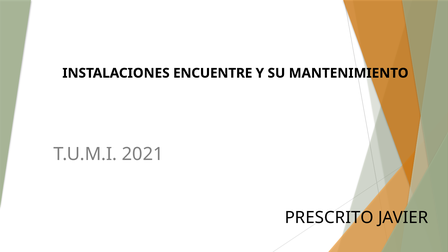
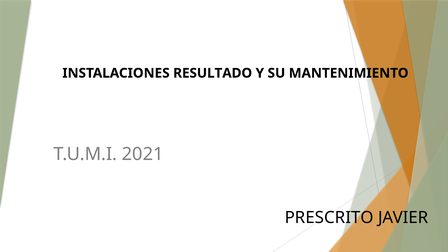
ENCUENTRE: ENCUENTRE -> RESULTADO (213, 73)
